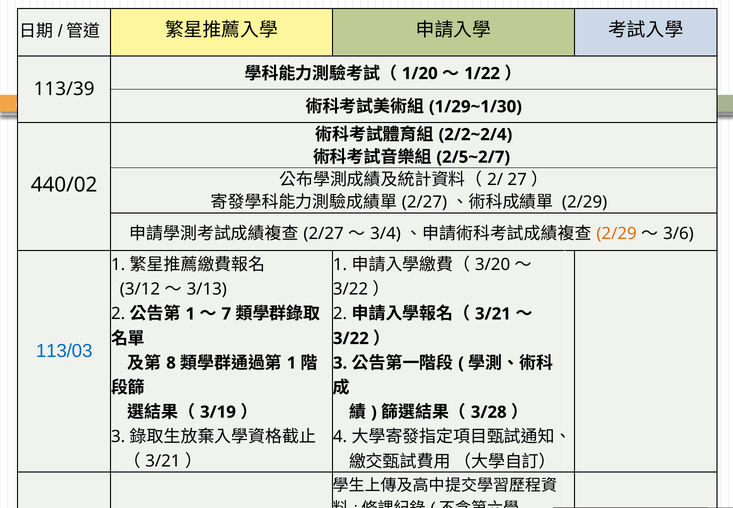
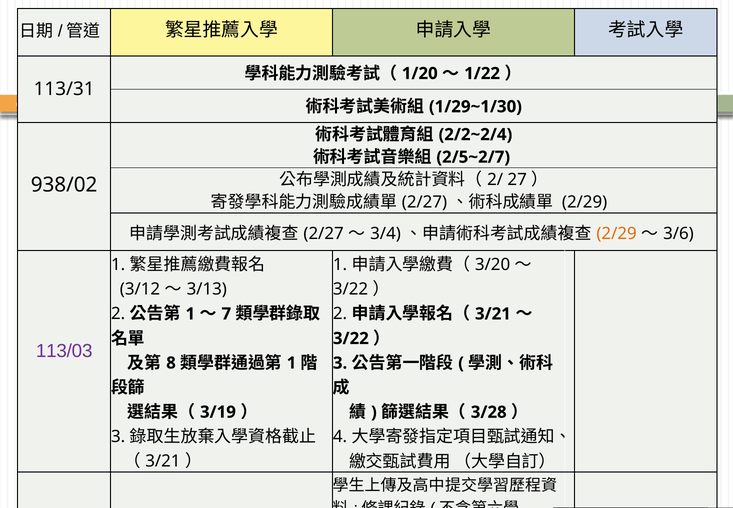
113/39: 113/39 -> 113/31 (64, 89)
440/02: 440/02 -> 938/02 (64, 185)
113/03 colour: blue -> purple (64, 351)
